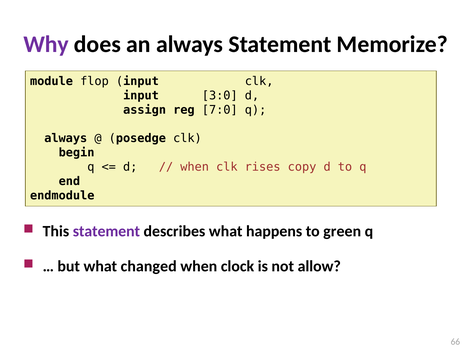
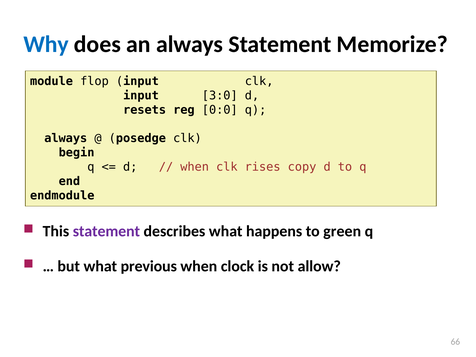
Why colour: purple -> blue (46, 44)
assign: assign -> resets (145, 110)
7:0: 7:0 -> 0:0 (220, 110)
changed: changed -> previous (149, 266)
